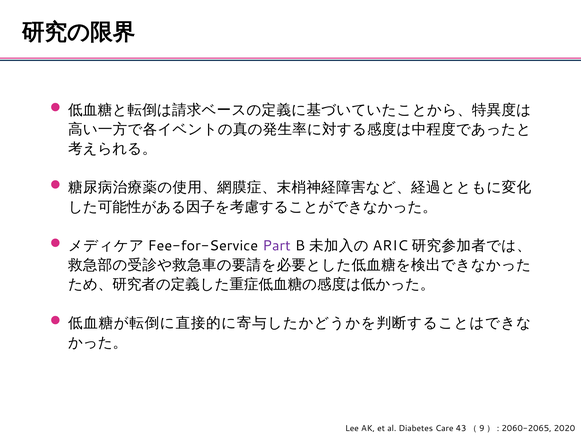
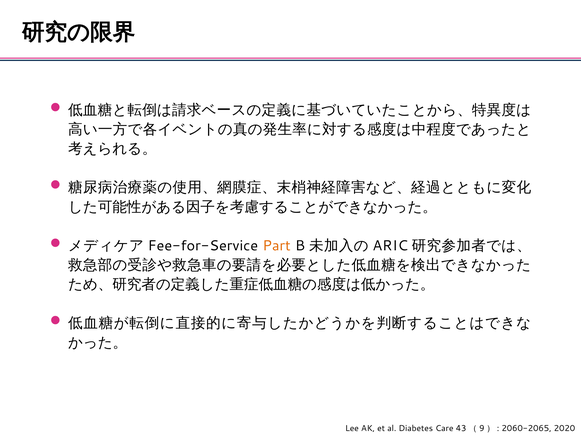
Part colour: purple -> orange (277, 246)
